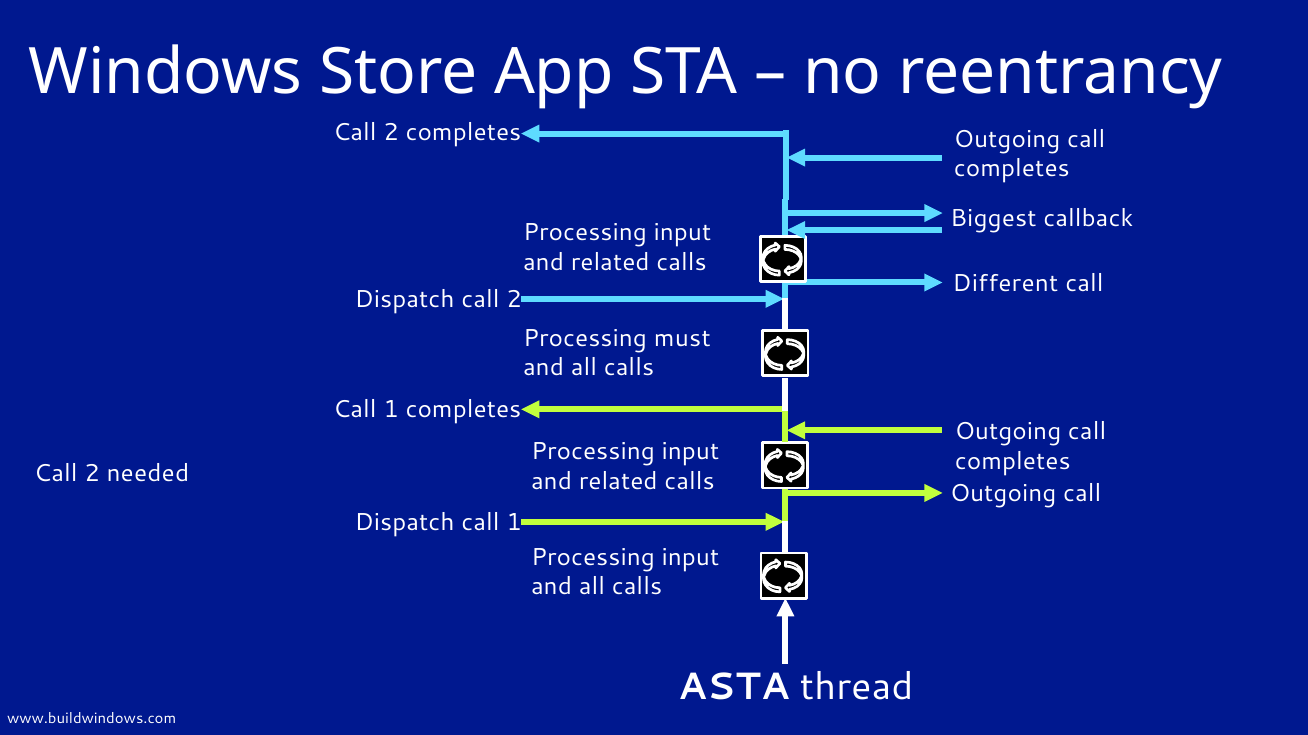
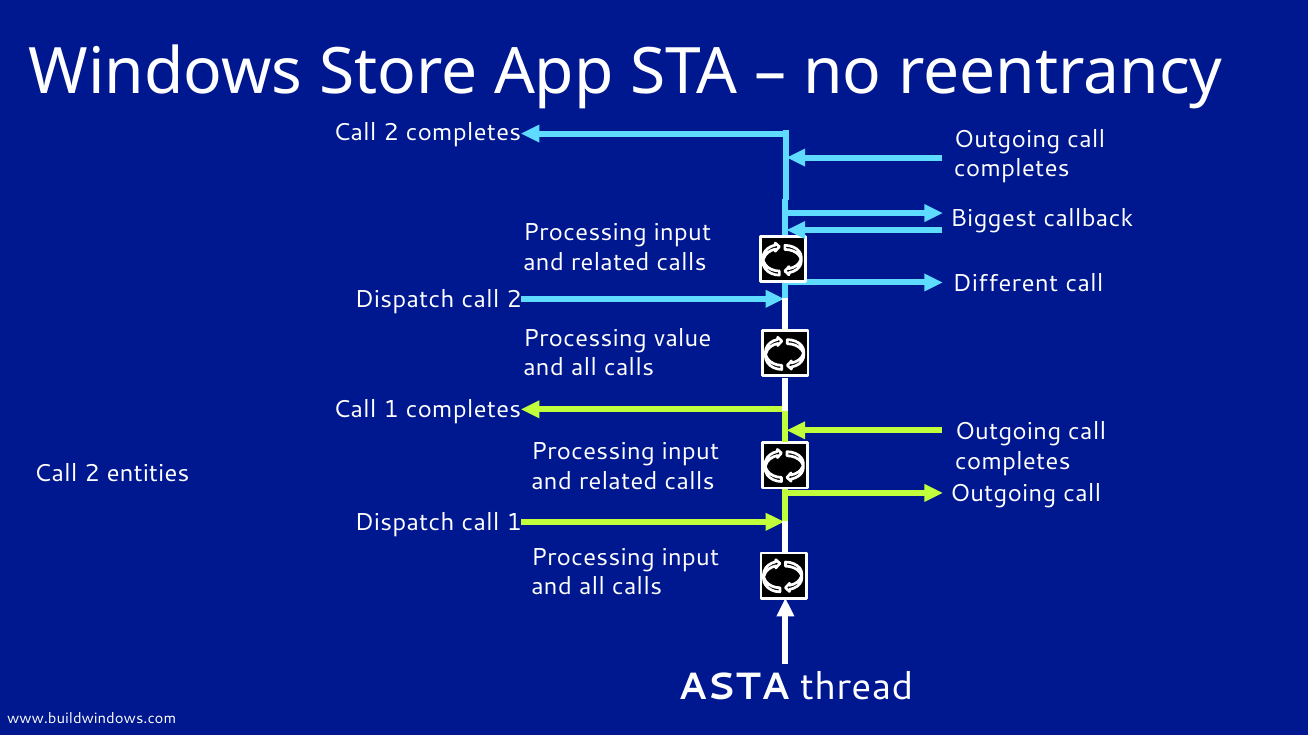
must: must -> value (683, 338)
needed: needed -> entities (148, 474)
